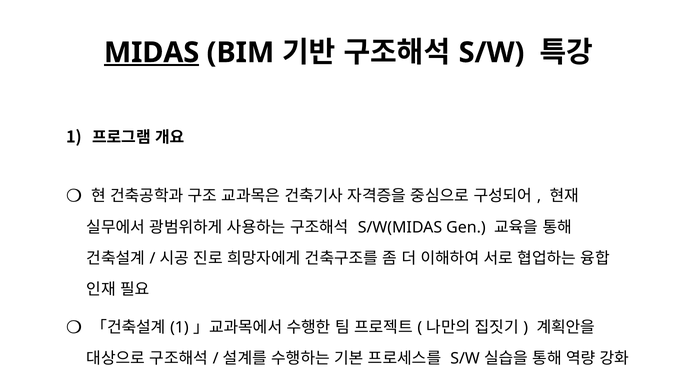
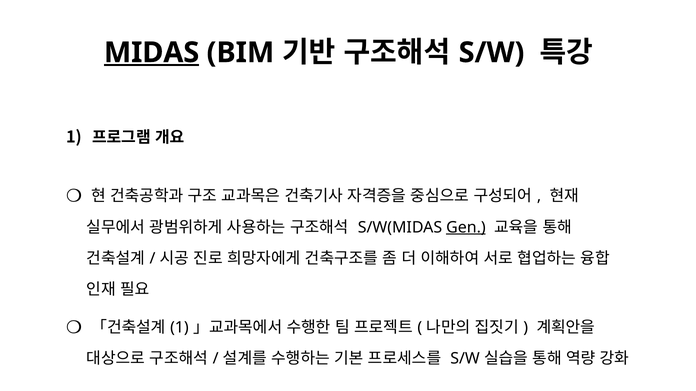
Gen underline: none -> present (466, 228)
